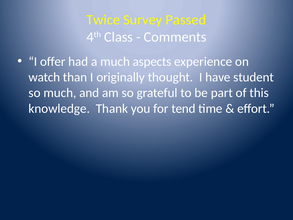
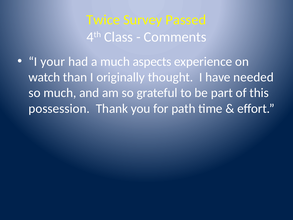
offer: offer -> your (53, 61)
student: student -> needed (254, 77)
knowledge: knowledge -> possession (59, 108)
tend: tend -> path (183, 108)
